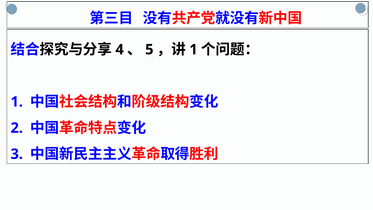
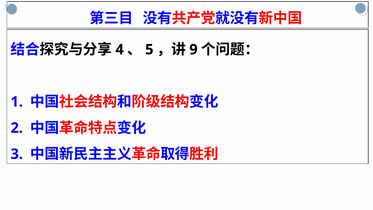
1: 1 -> 9 (193, 49)
